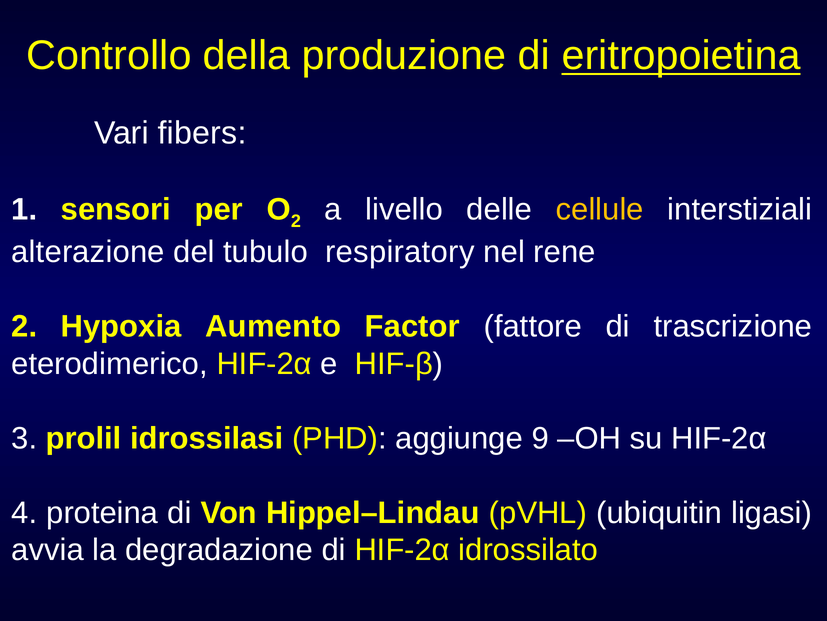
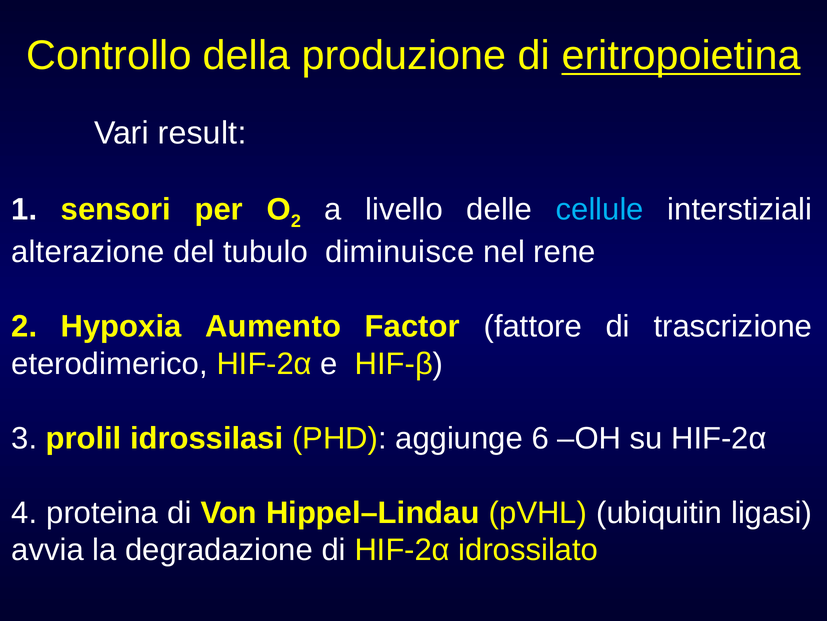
fibers: fibers -> result (202, 133)
cellule colour: yellow -> light blue (600, 209)
respiratory: respiratory -> diminuisce (400, 252)
9: 9 -> 6 (540, 438)
